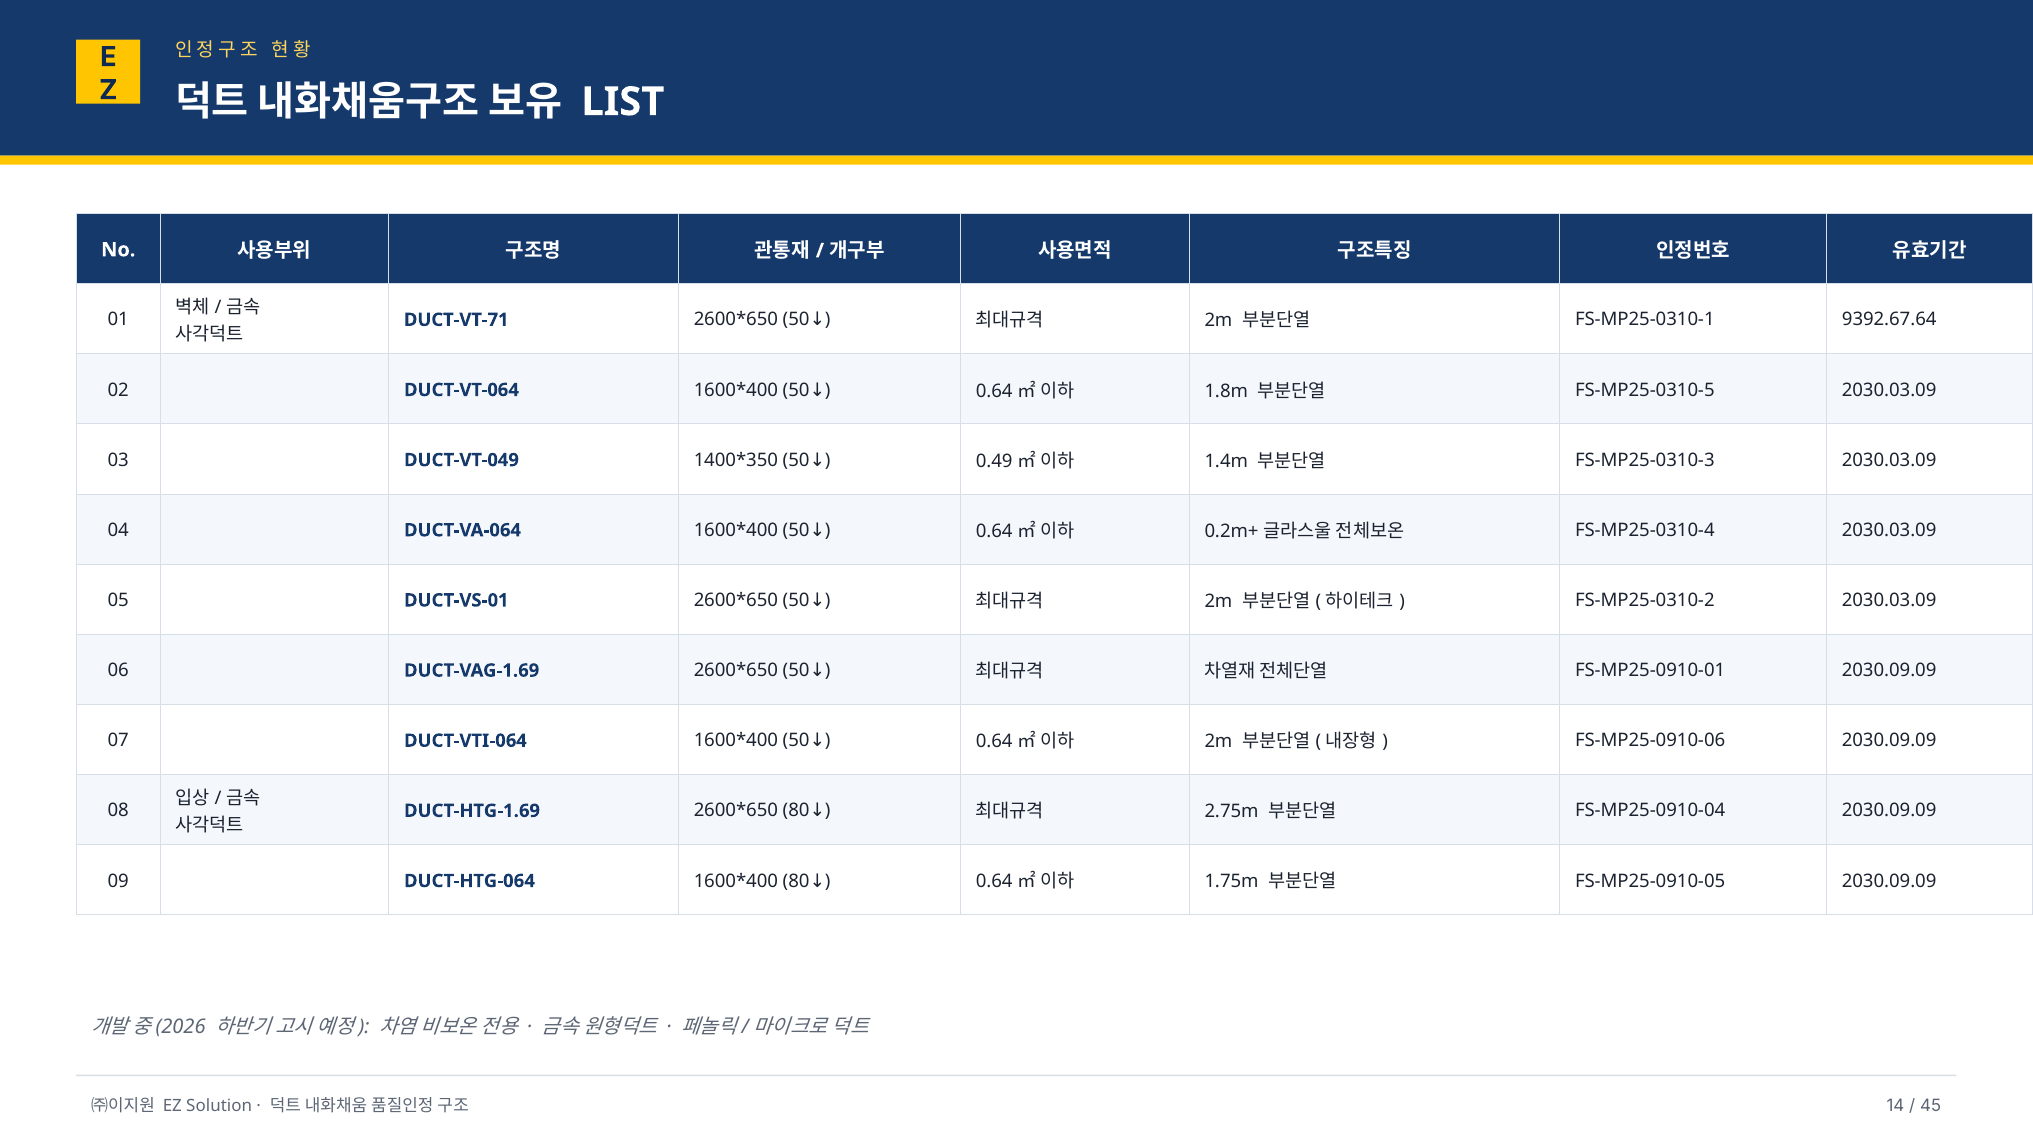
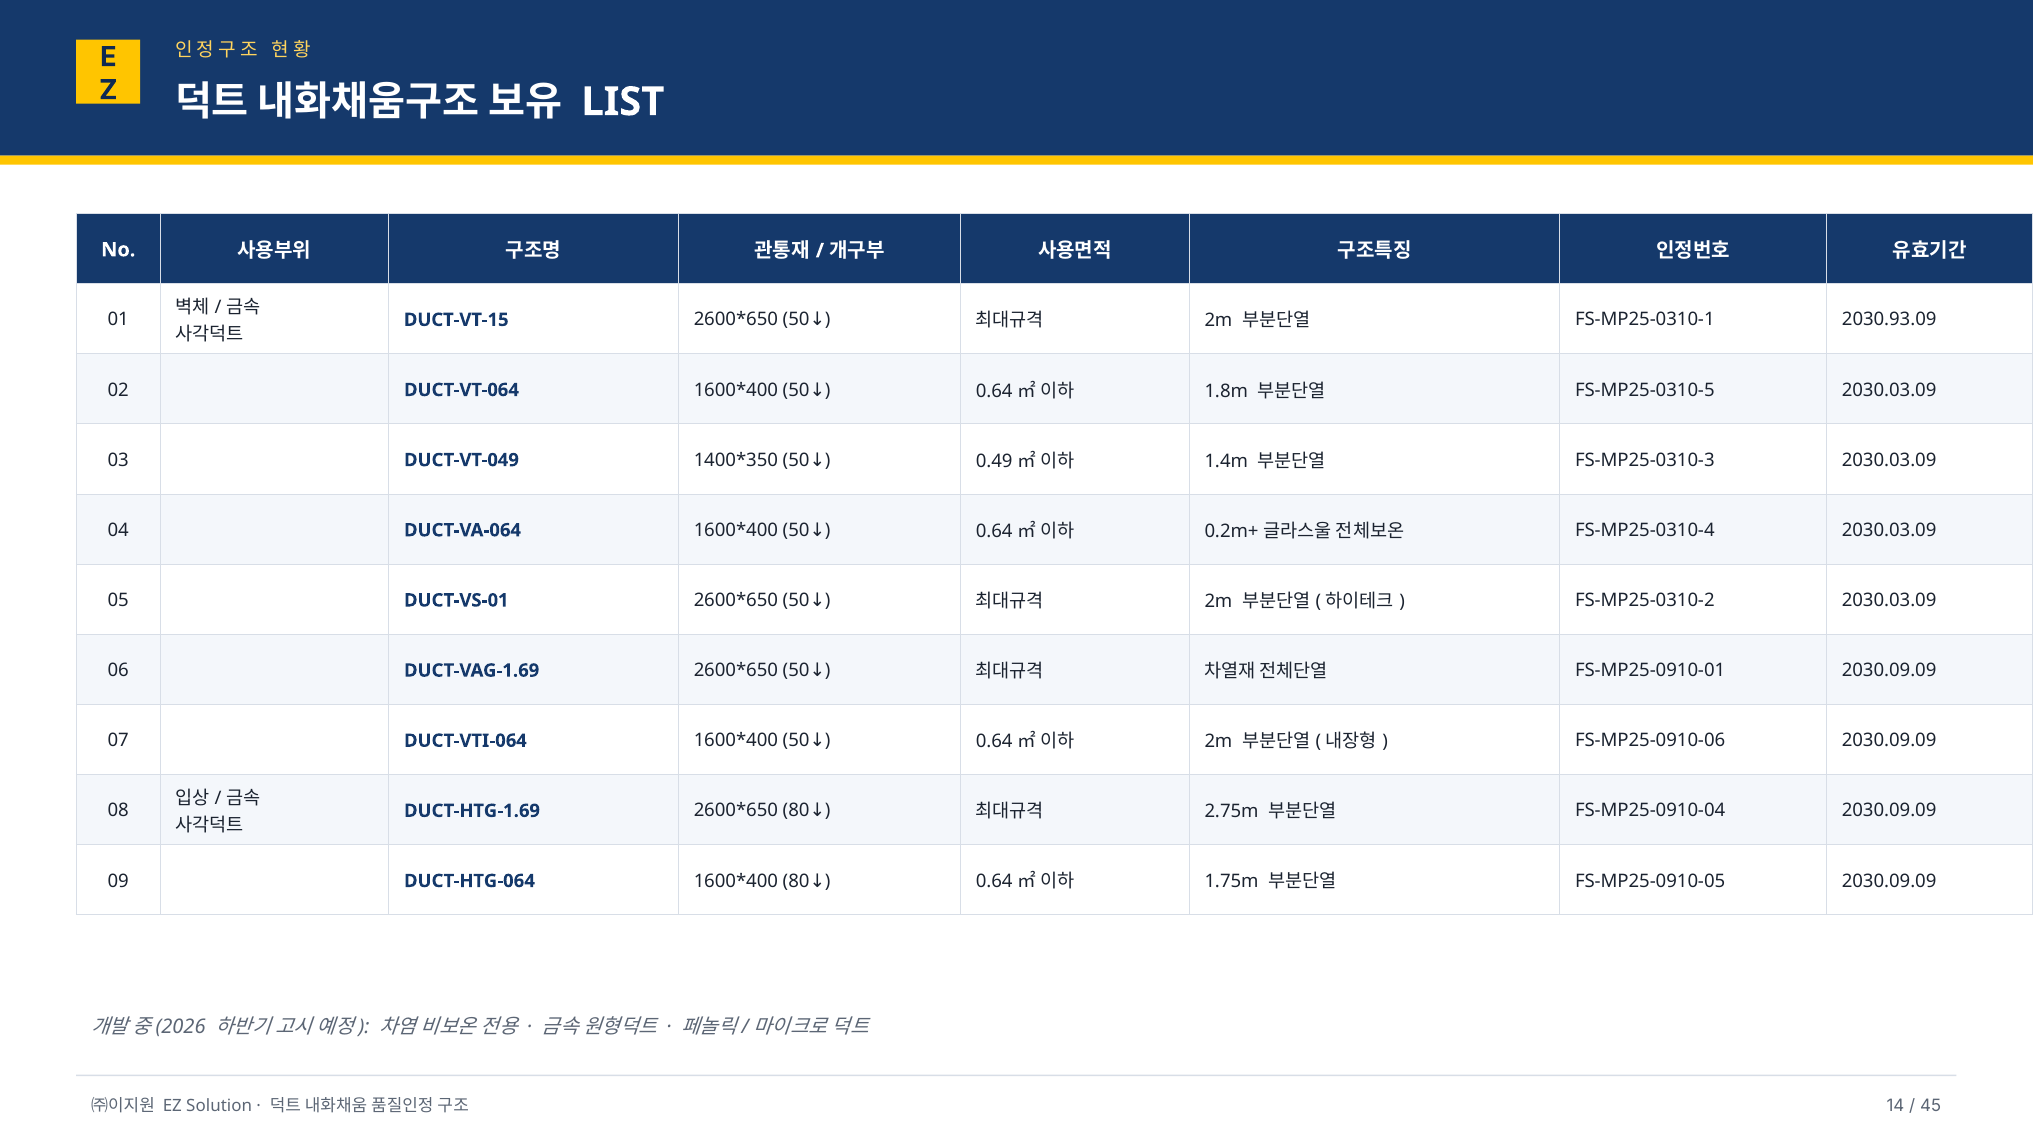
9392.67.64: 9392.67.64 -> 2030.93.09 (1889, 320)
DUCT-VT-71: DUCT-VT-71 -> DUCT-VT-15 (456, 320)
